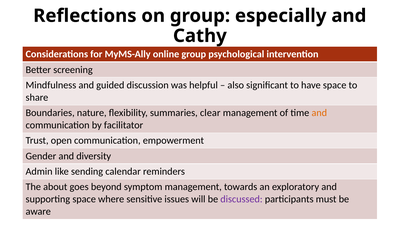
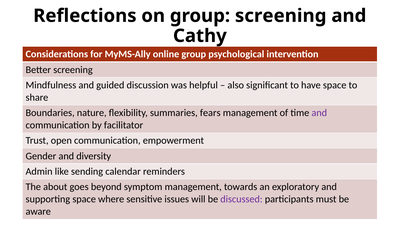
group especially: especially -> screening (281, 16)
clear: clear -> fears (210, 113)
and colour: orange -> purple (319, 113)
